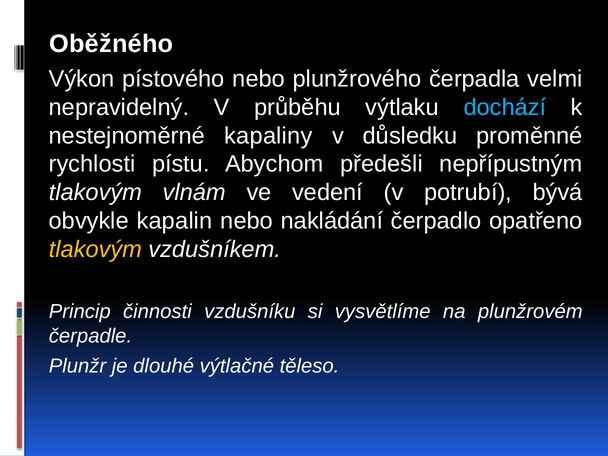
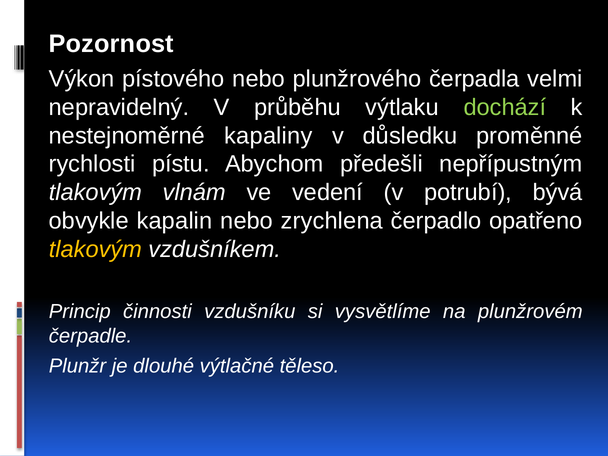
Oběžného: Oběžného -> Pozornost (111, 44)
dochází colour: light blue -> light green (505, 107)
nakládání: nakládání -> zrychlena (332, 221)
